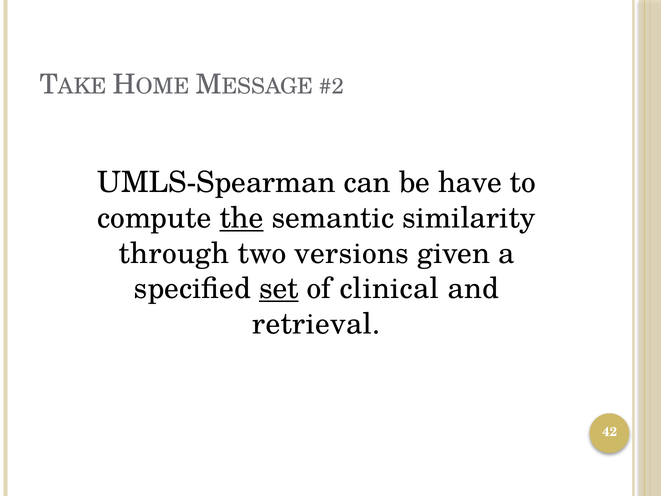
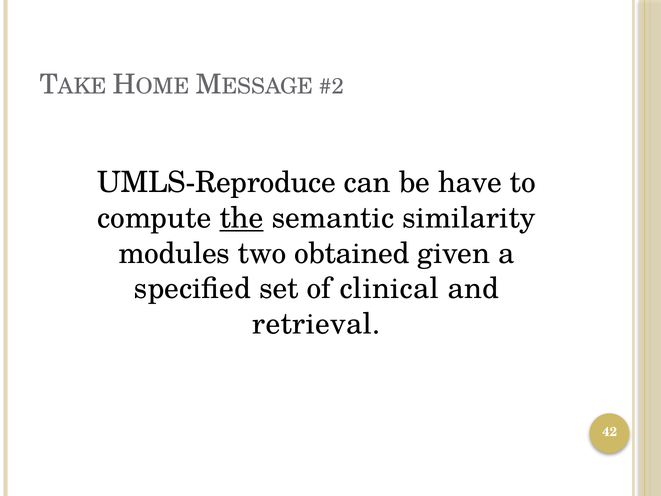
UMLS-Spearman: UMLS-Spearman -> UMLS-Reproduce (216, 183)
through: through -> modules (174, 253)
versions: versions -> obtained (352, 253)
set underline: present -> none (279, 288)
